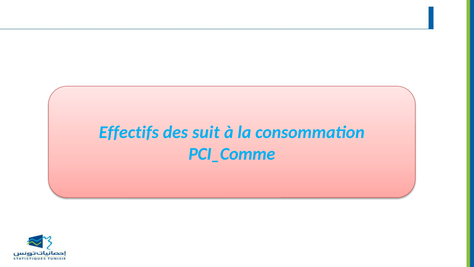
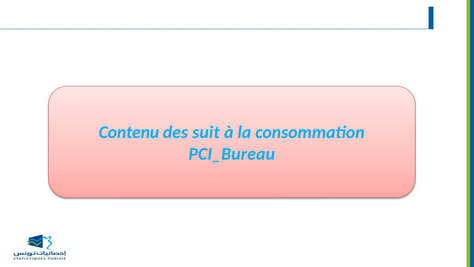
Effectifs: Effectifs -> Contenu (129, 132)
PCI_Comme: PCI_Comme -> PCI_Bureau (232, 154)
